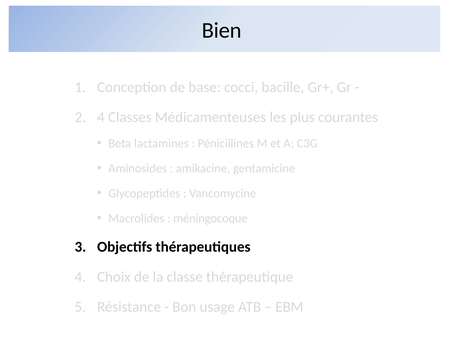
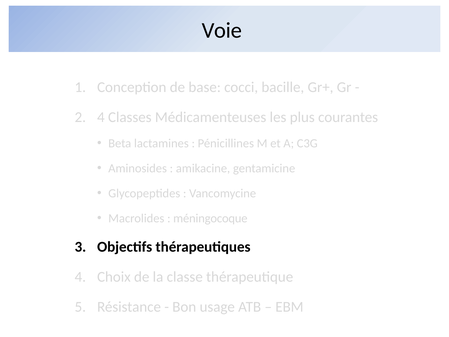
Bien: Bien -> Voie (222, 30)
